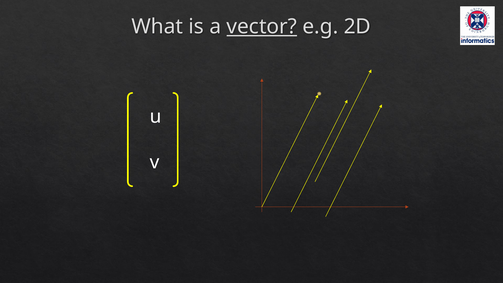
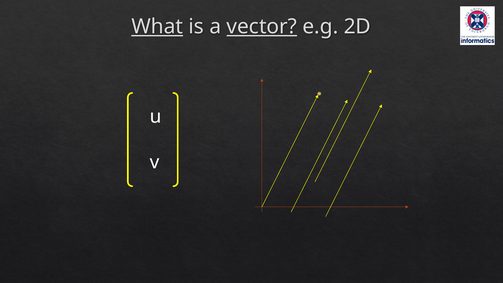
What underline: none -> present (157, 27)
